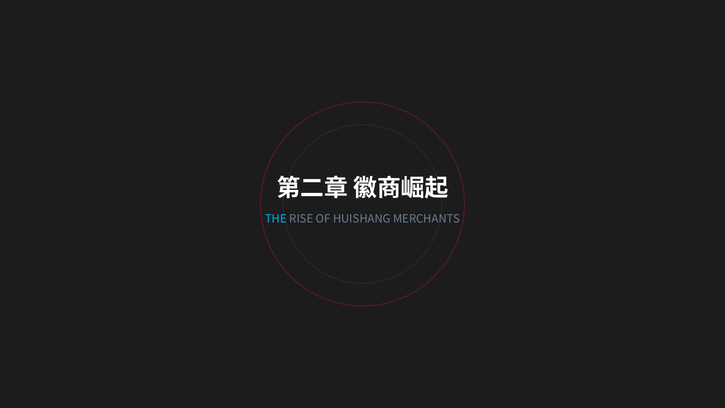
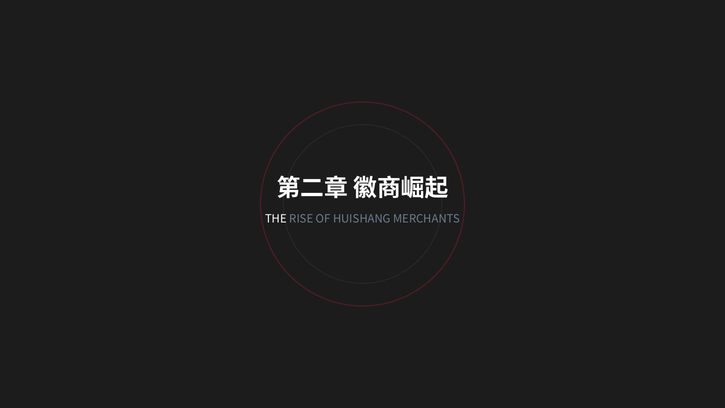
THE colour: light blue -> white (276, 219)
